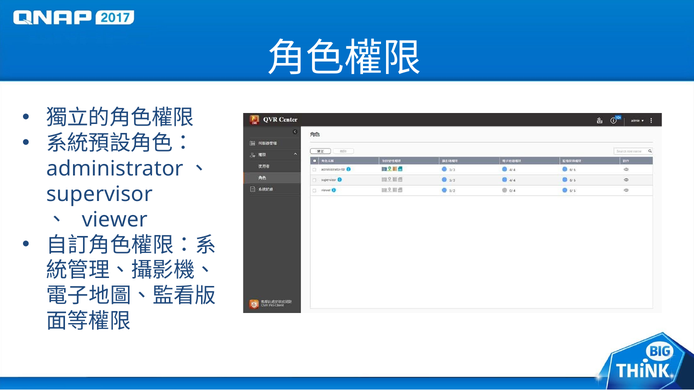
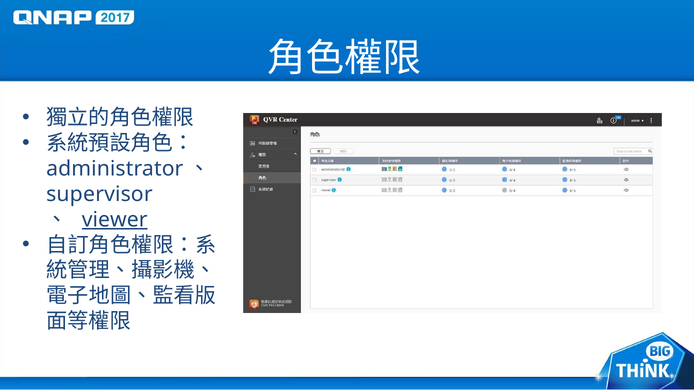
viewer underline: none -> present (115, 220)
